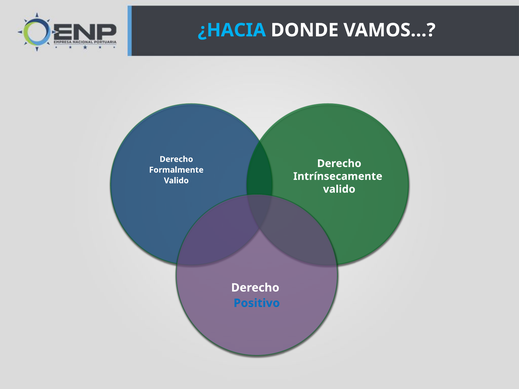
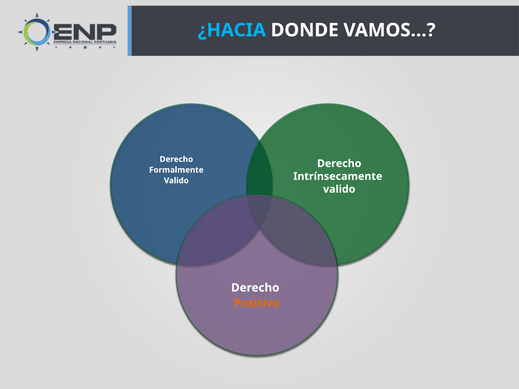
Positivo colour: blue -> orange (257, 303)
